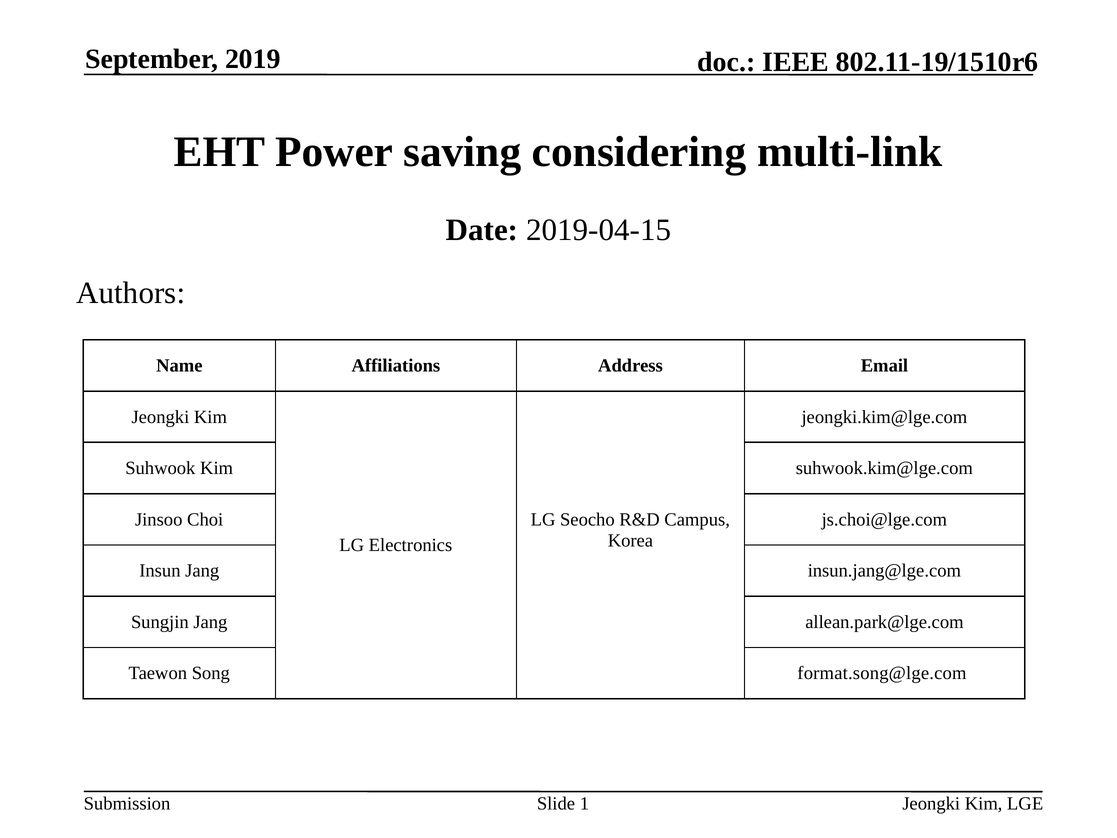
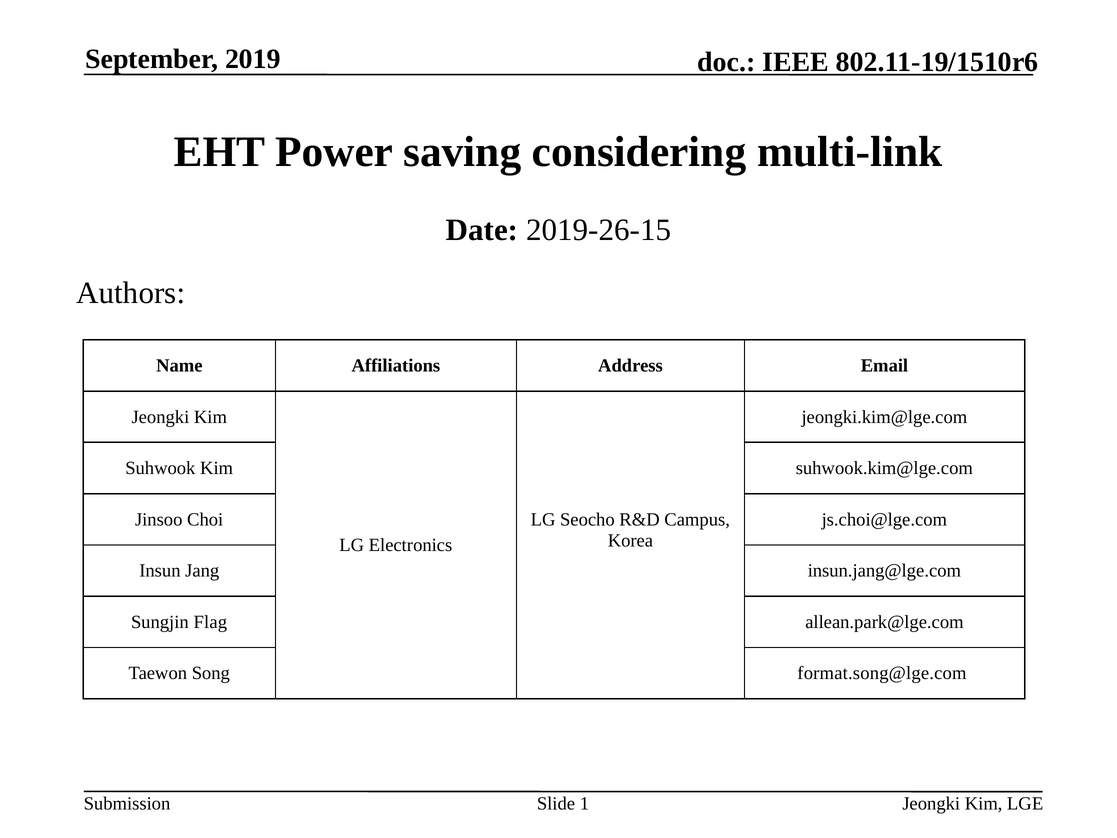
2019-04-15: 2019-04-15 -> 2019-26-15 (599, 230)
Sungjin Jang: Jang -> Flag (210, 622)
